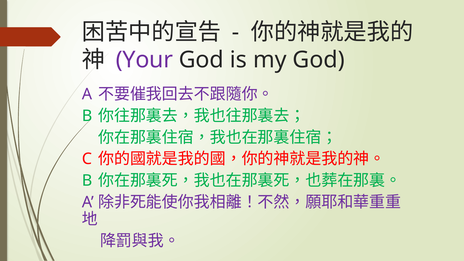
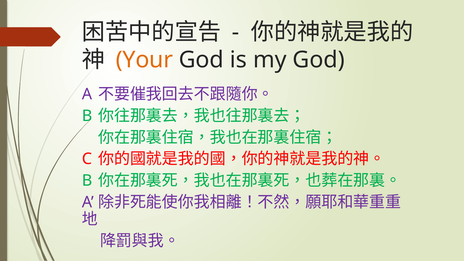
Your colour: purple -> orange (144, 60)
